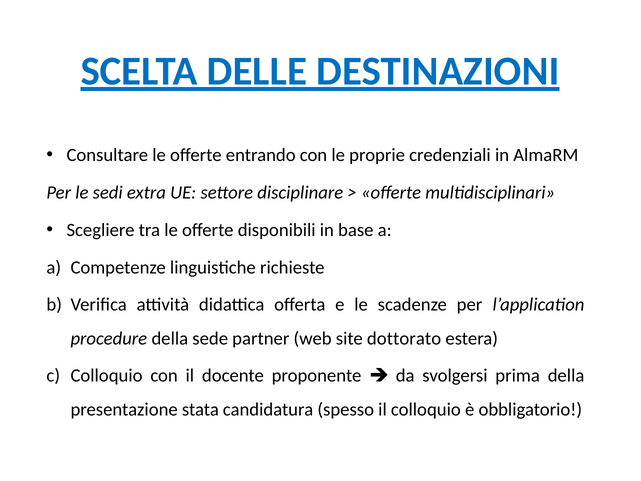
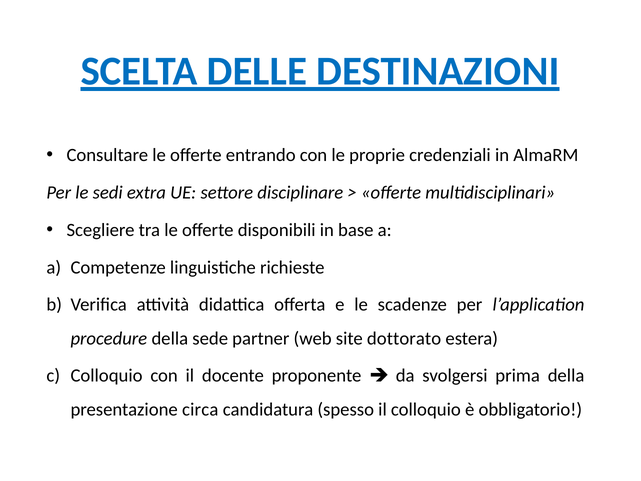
stata: stata -> circa (200, 409)
